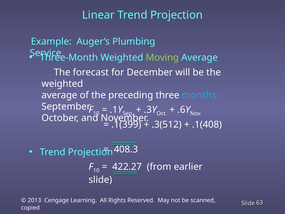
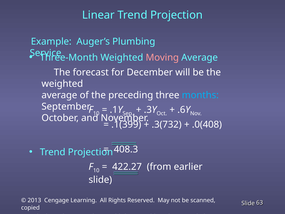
Moving colour: light green -> pink (162, 57)
.3(512: .3(512 -> .3(732 (167, 125)
.1(408: .1(408 -> .0(408 (207, 125)
